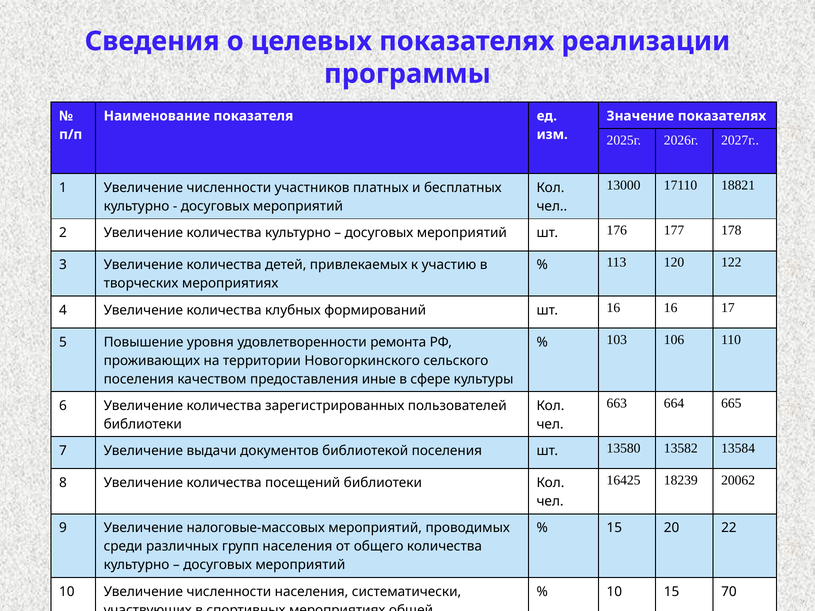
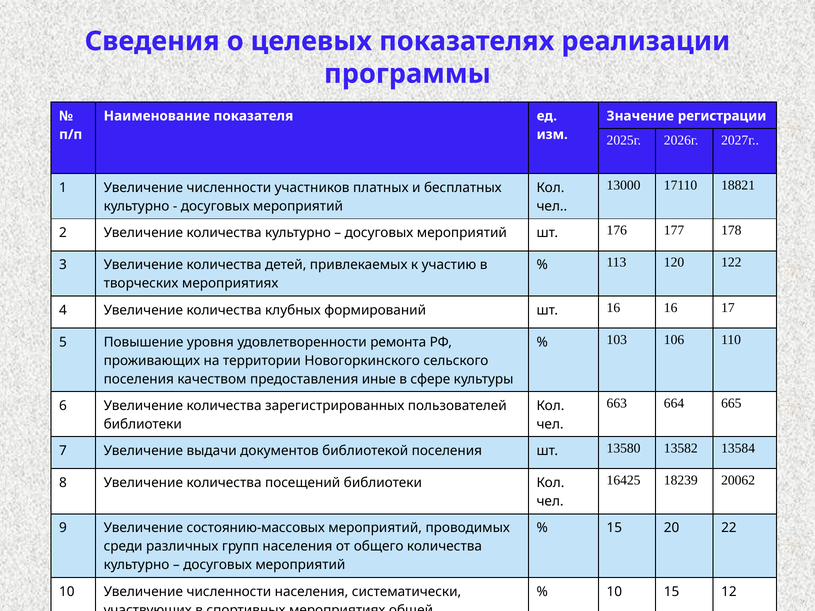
Значение показателях: показателях -> регистрации (722, 116)
налоговые-массовых: налоговые-массовых -> состоянию-массовых (256, 528)
70: 70 -> 12 (729, 592)
